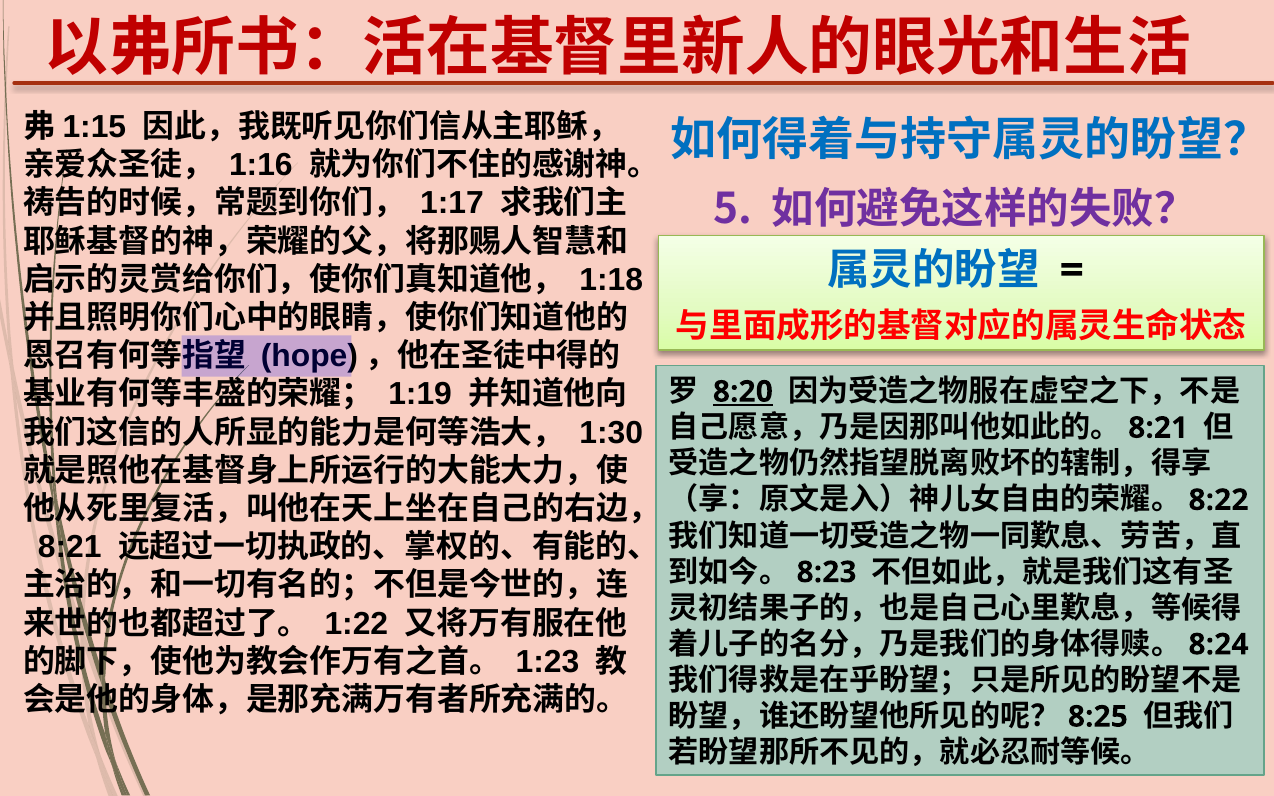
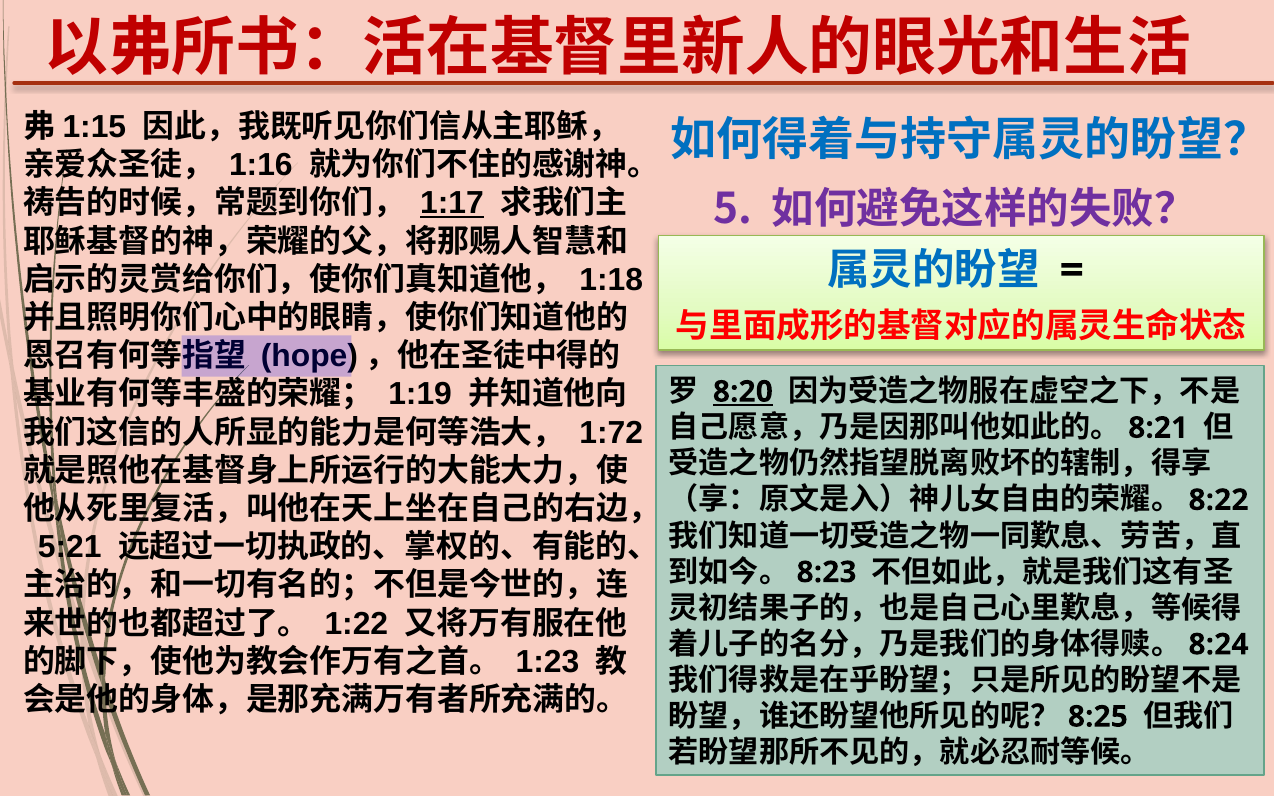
1:17 underline: none -> present (452, 203)
1:30: 1:30 -> 1:72 (611, 433)
8:21: 8:21 -> 5:21 (70, 547)
